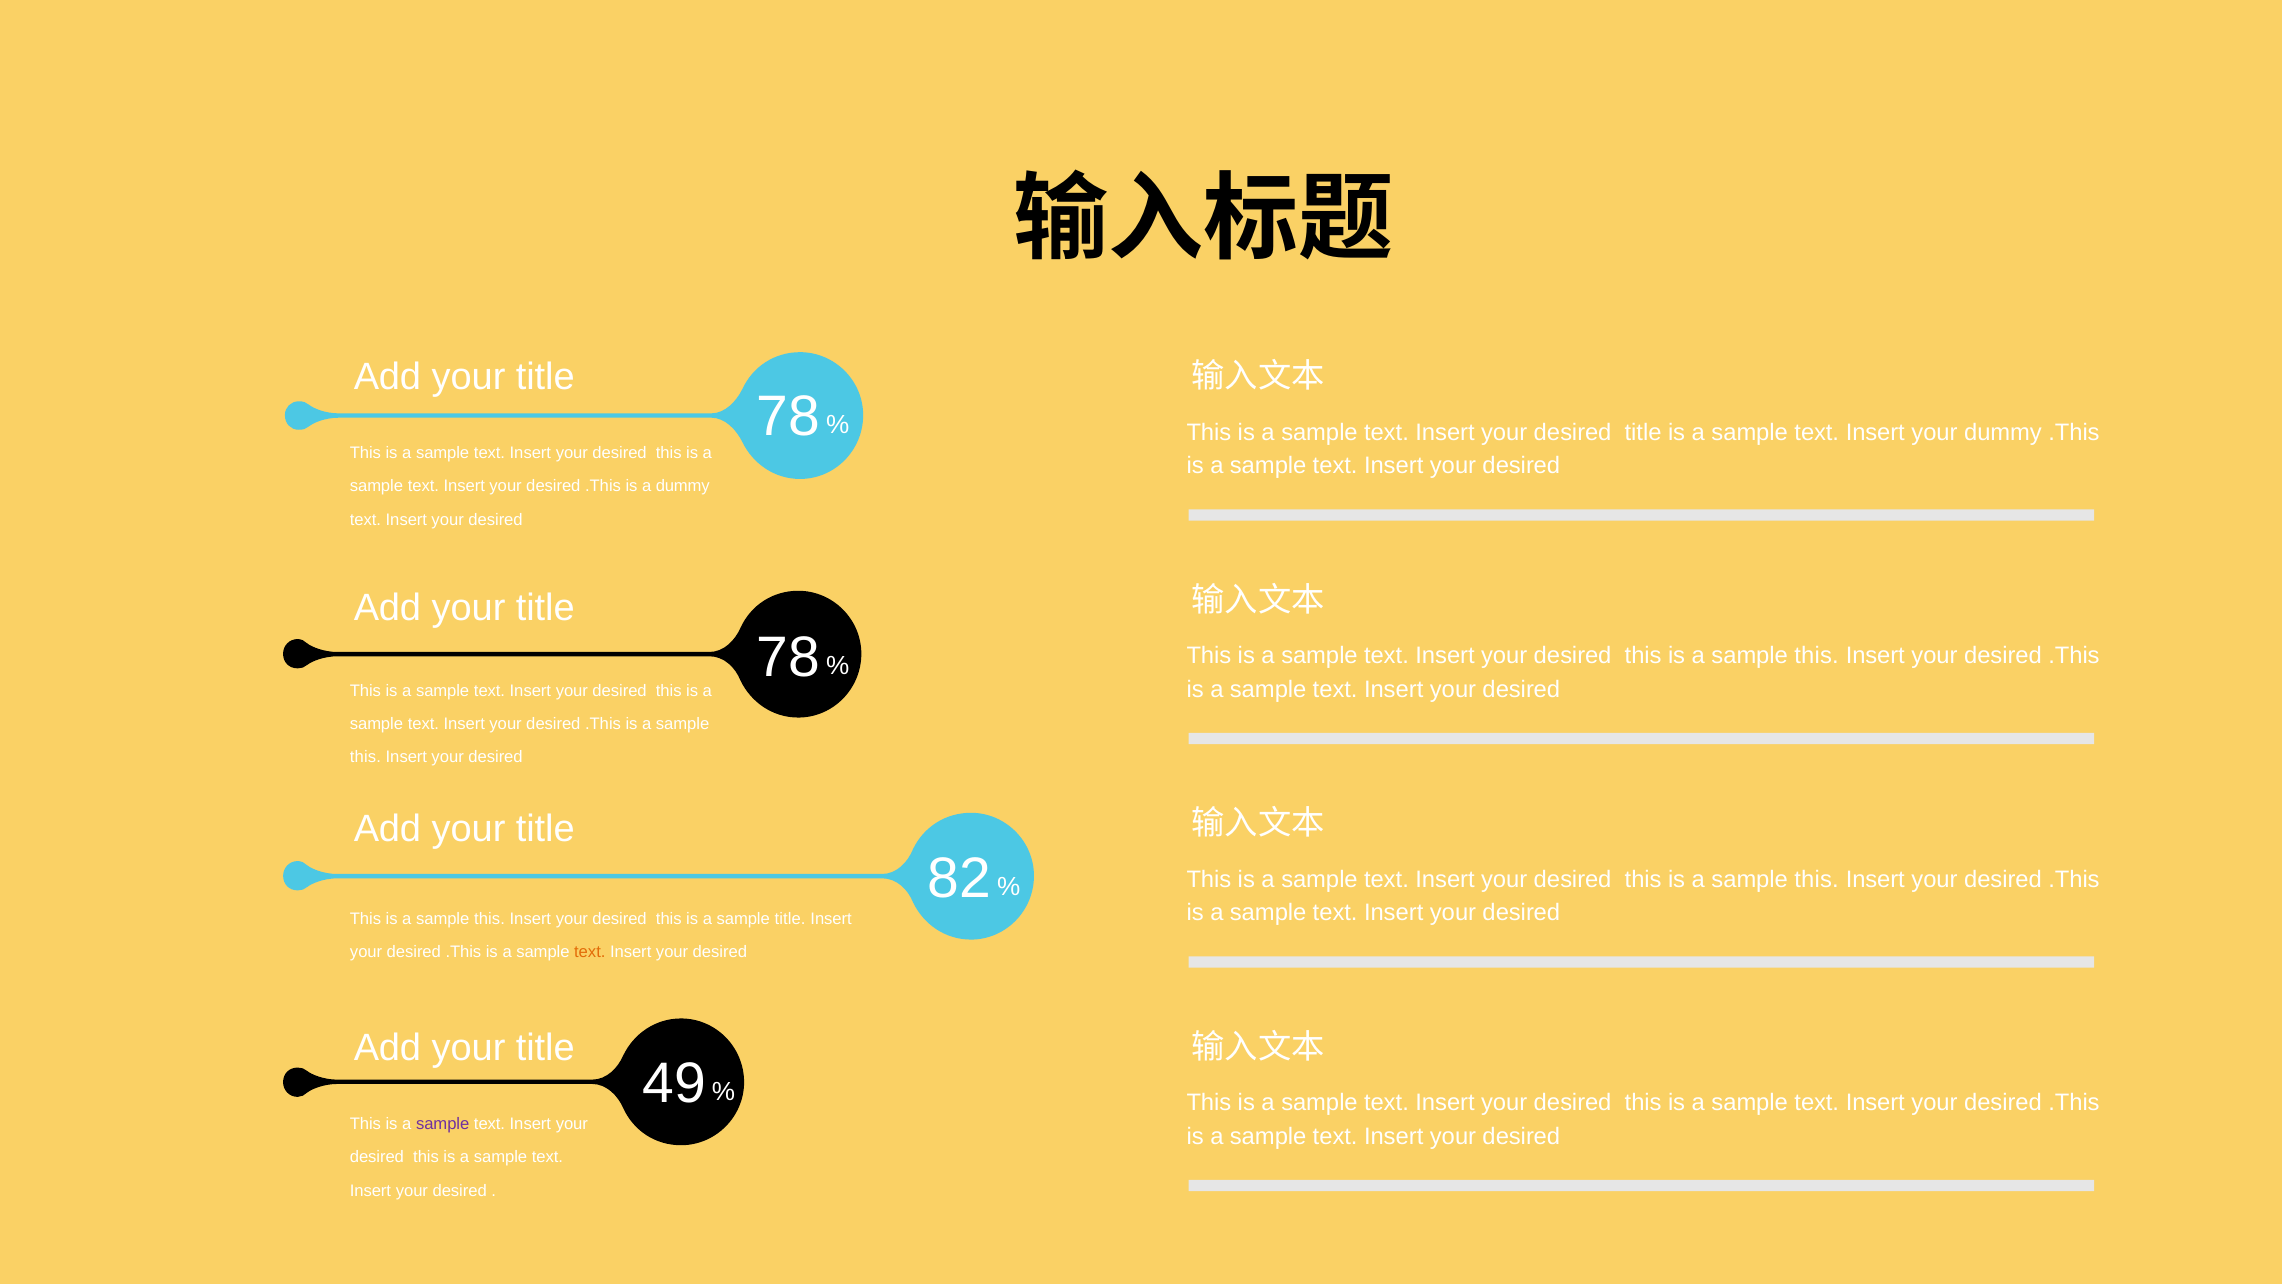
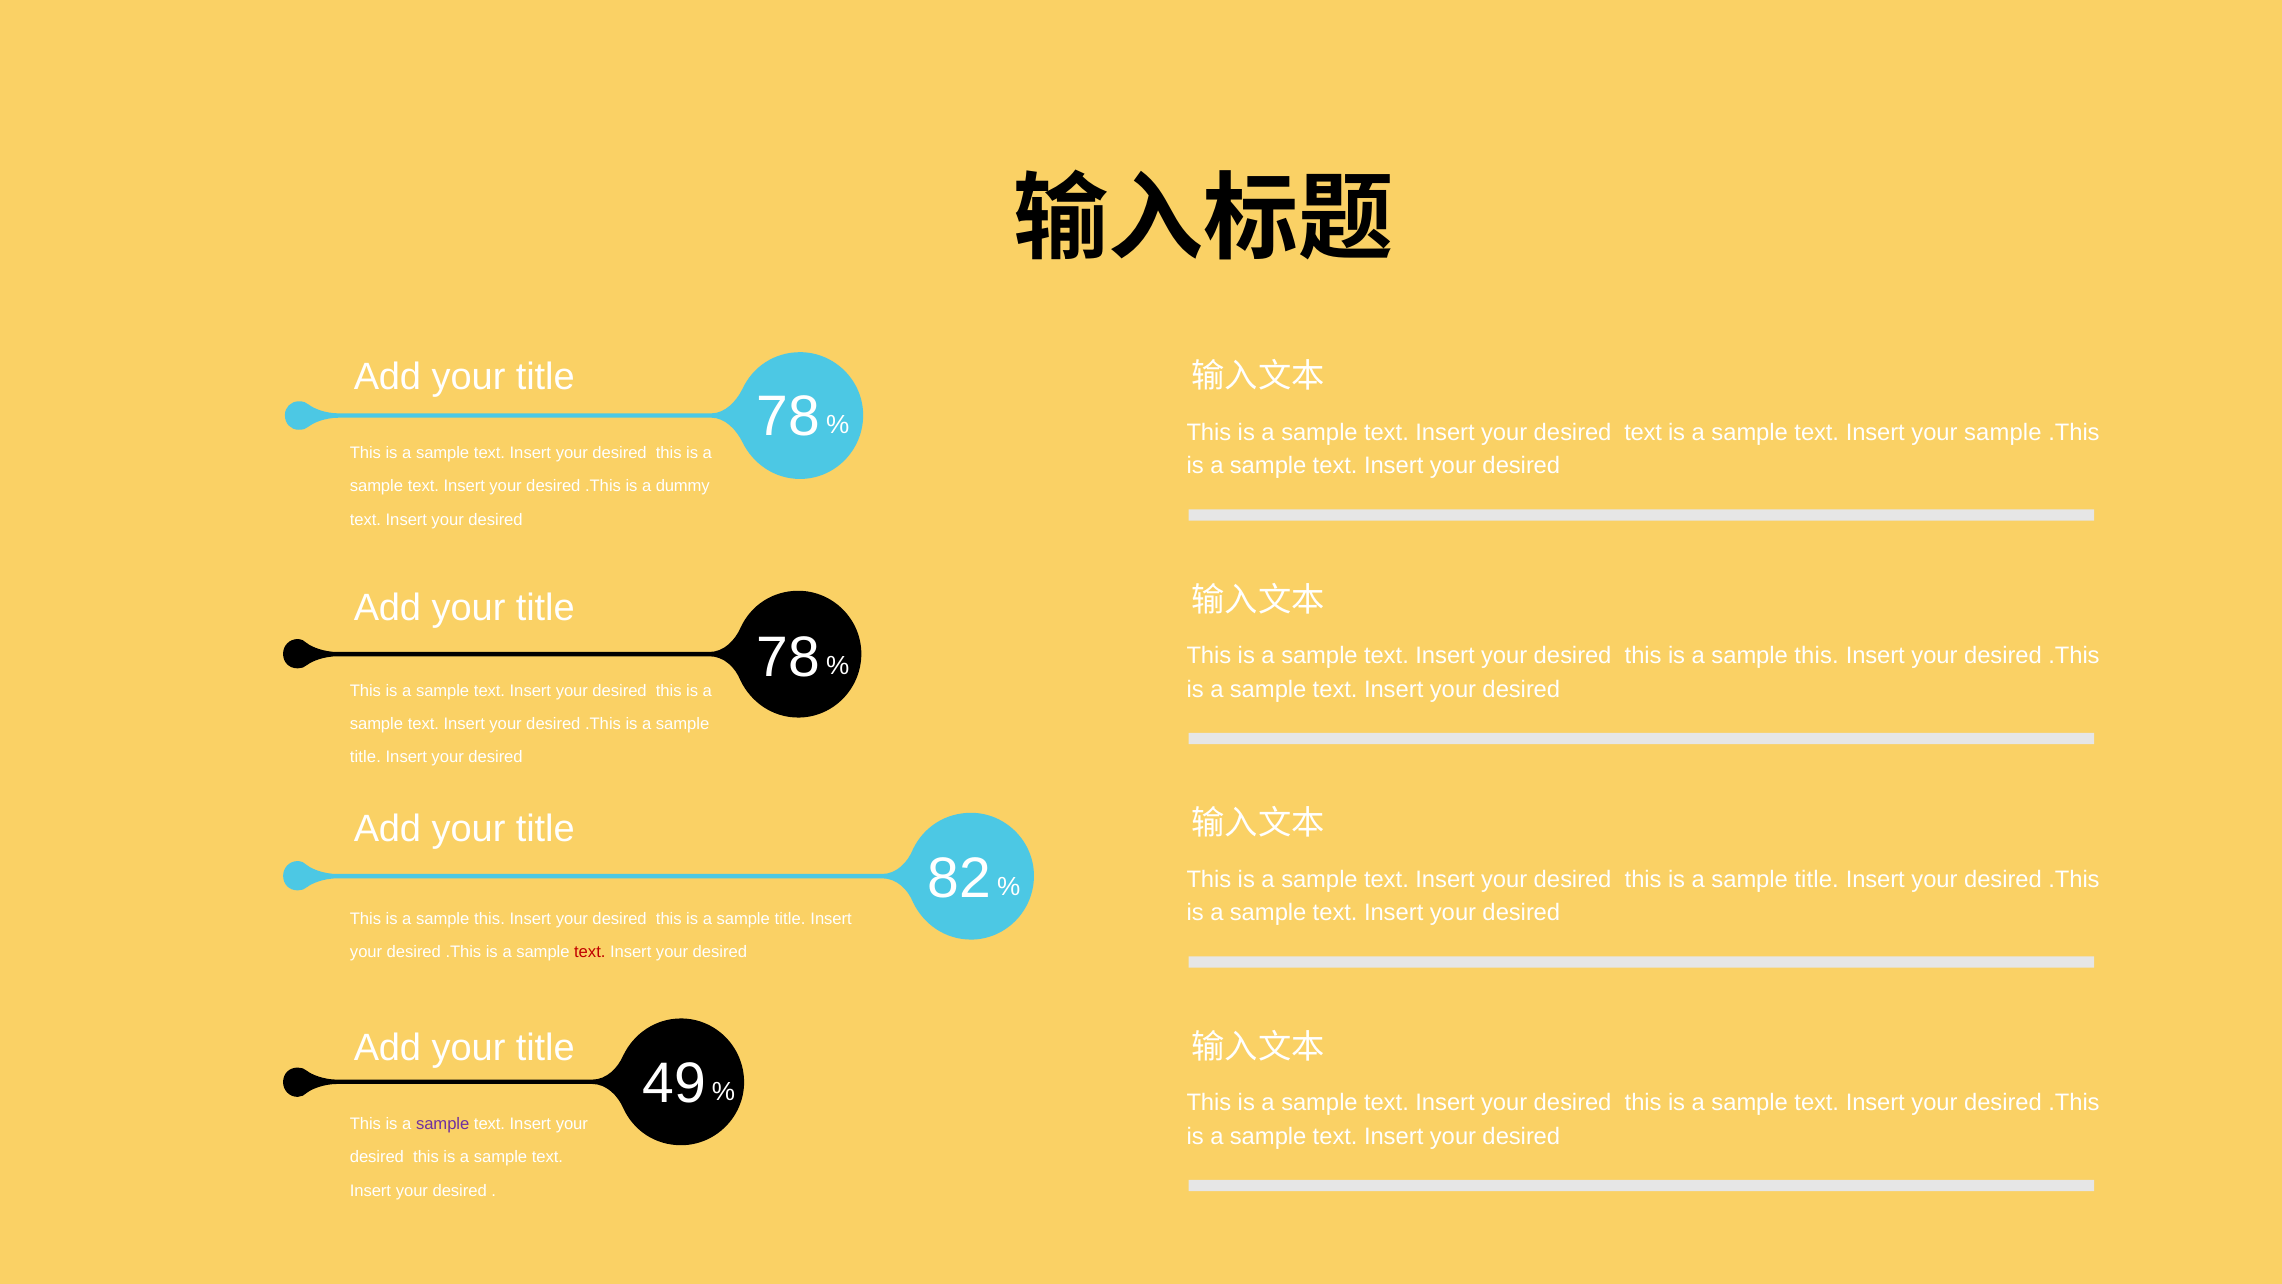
desired title: title -> text (1643, 432)
your dummy: dummy -> sample (2003, 432)
this: this -> title (365, 757)
this: this -> title (1817, 879)
text colour: orange -> red (590, 952)
